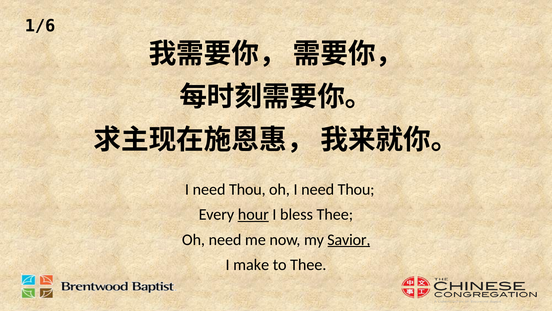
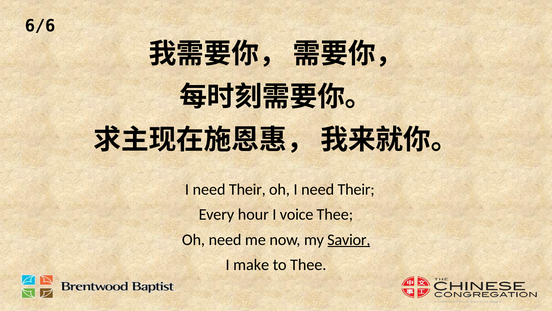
1/6: 1/6 -> 6/6 (40, 26)
Thou: Thou -> Their (247, 189)
oh I need Thou: Thou -> Their (356, 189)
hour underline: present -> none (253, 214)
bless: bless -> voice (297, 214)
